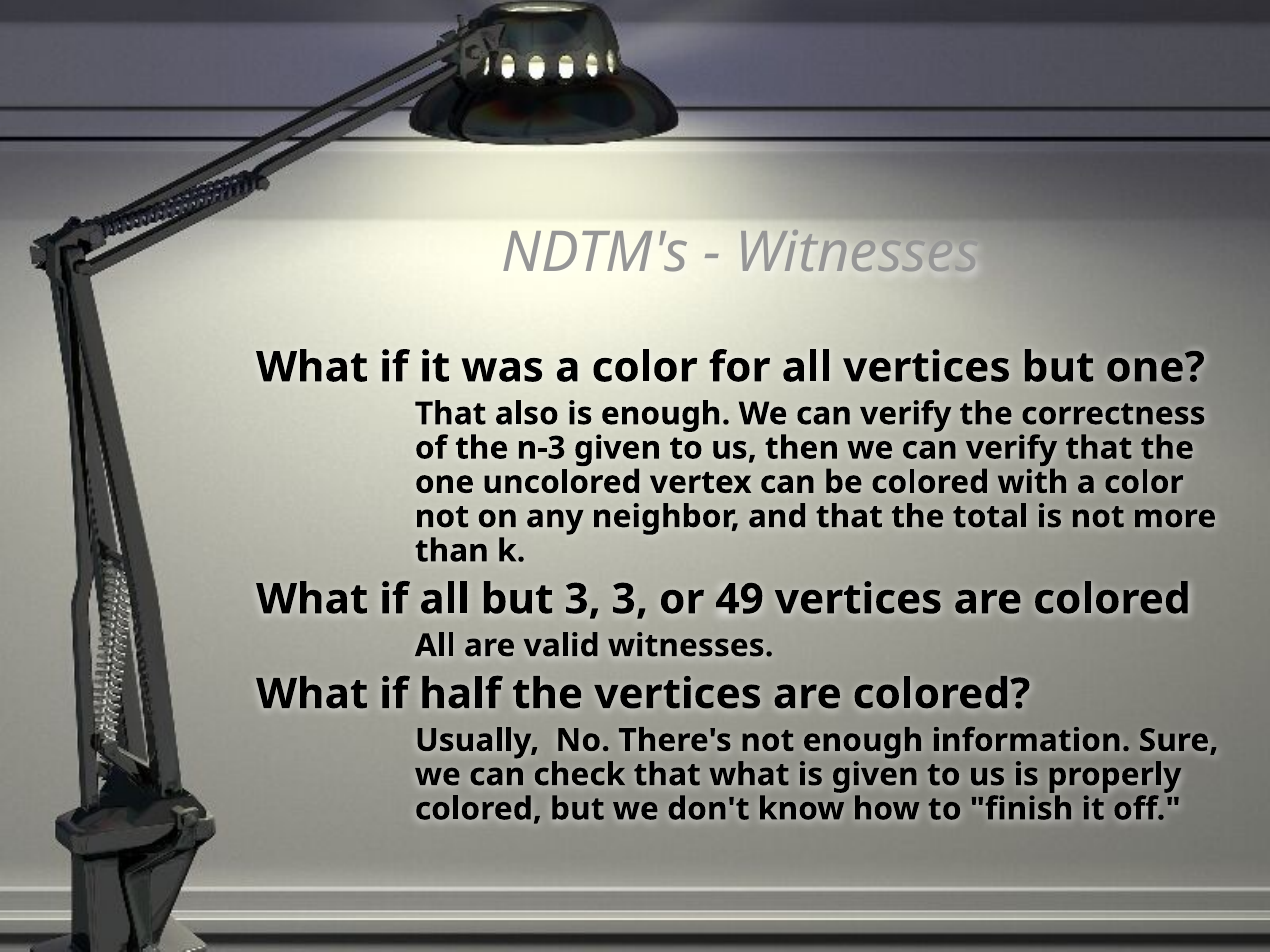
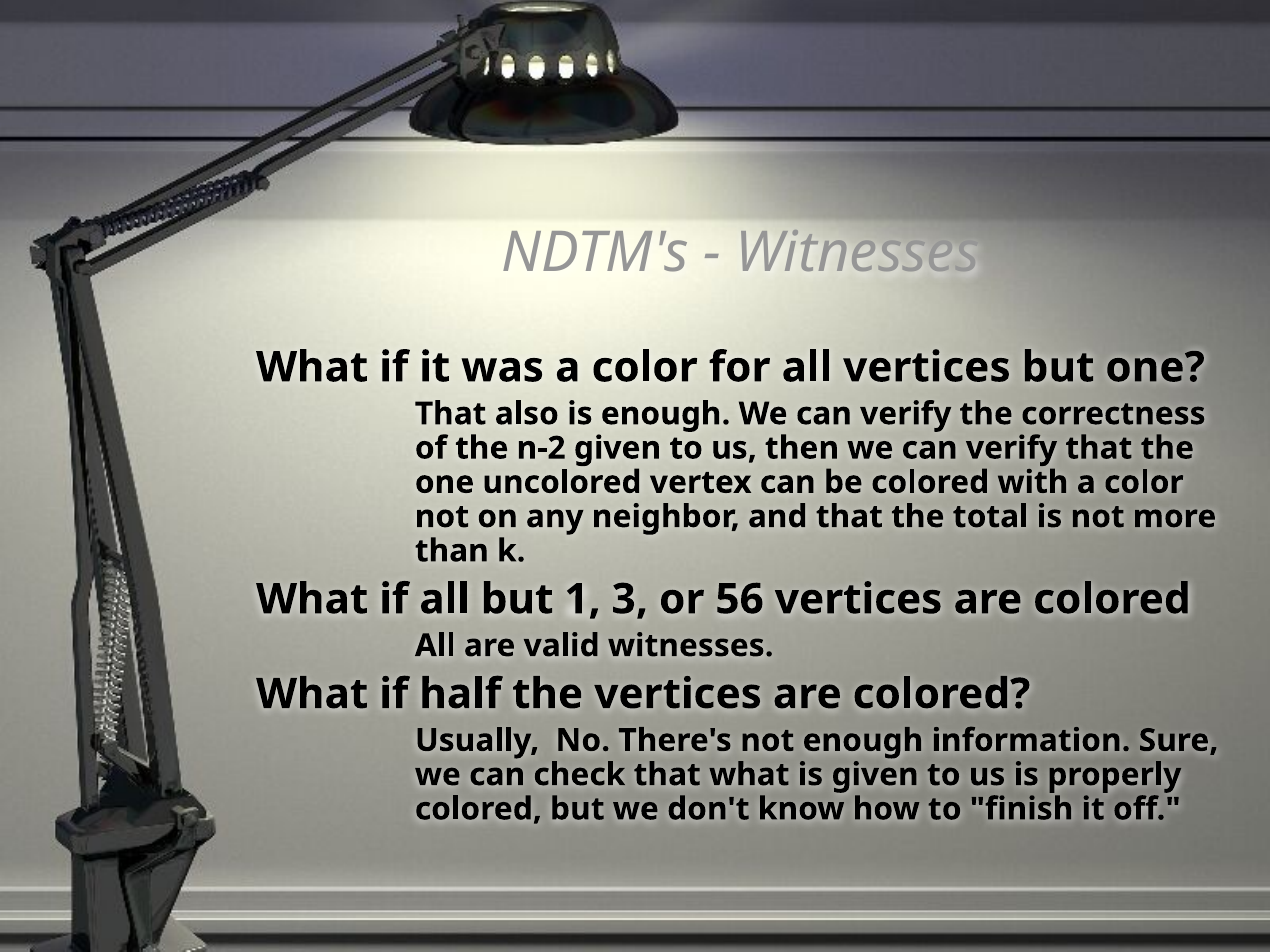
n-3: n-3 -> n-2 (541, 448)
but 3: 3 -> 1 (583, 600)
49: 49 -> 56 (740, 600)
